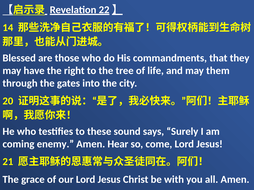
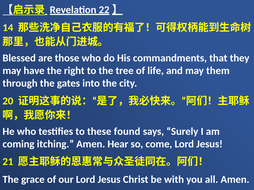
sound: sound -> found (127, 132)
enemy: enemy -> itching (55, 144)
